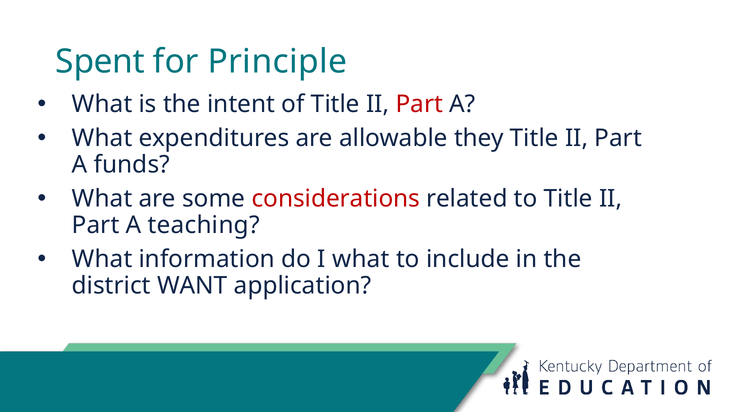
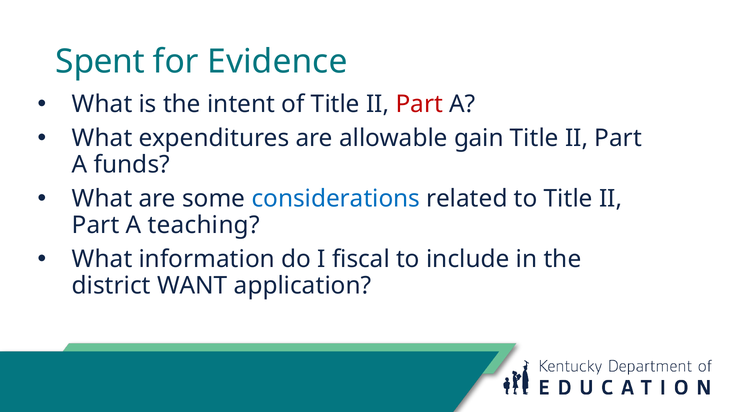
Principle: Principle -> Evidence (277, 62)
they: they -> gain (479, 138)
considerations colour: red -> blue (336, 199)
I what: what -> fiscal (361, 259)
